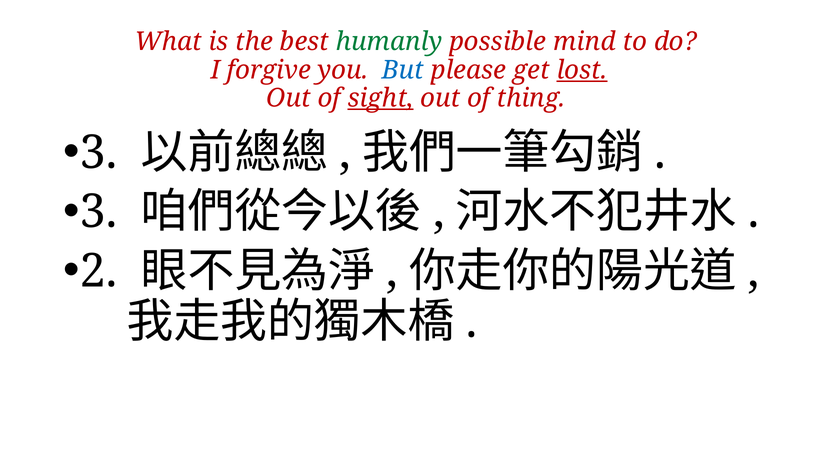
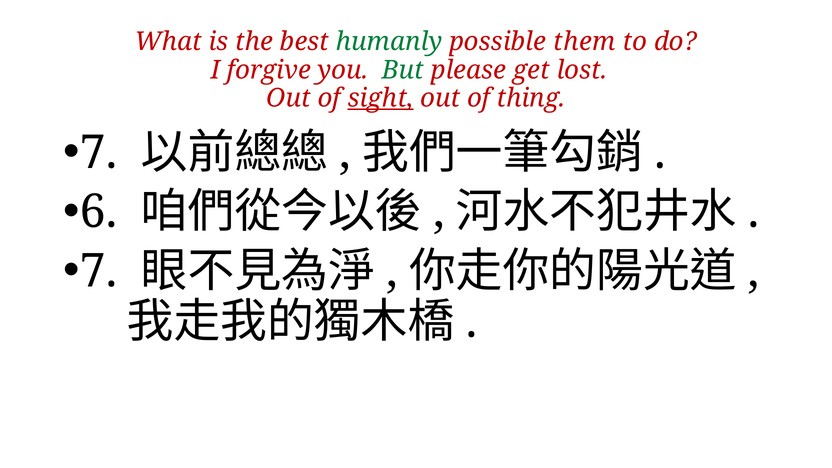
mind: mind -> them (584, 42)
But colour: blue -> green (403, 70)
lost underline: present -> none (582, 70)
3: 3 -> 7 (99, 153)
3: 3 -> 6 (99, 212)
2: 2 -> 7 (99, 271)
